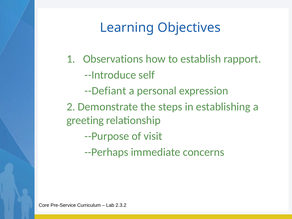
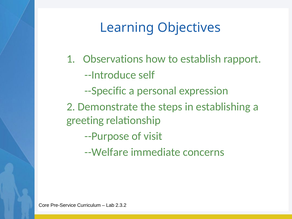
--Defiant: --Defiant -> --Specific (105, 91)
--Perhaps: --Perhaps -> --Welfare (106, 152)
